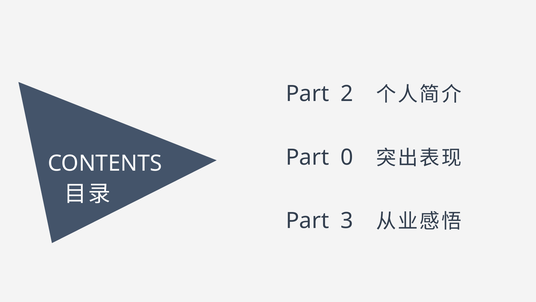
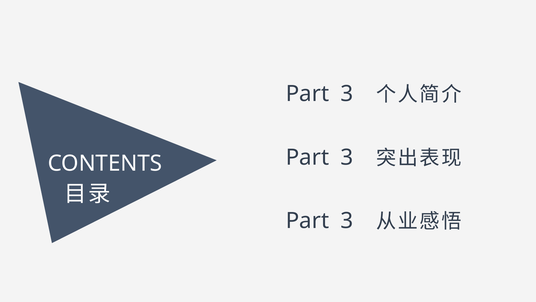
2: 2 -> 3 (347, 94)
0: 0 -> 3 (347, 157)
